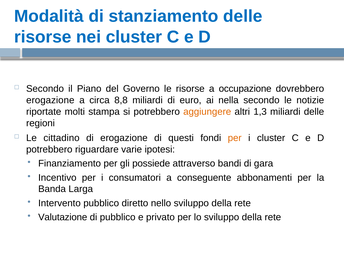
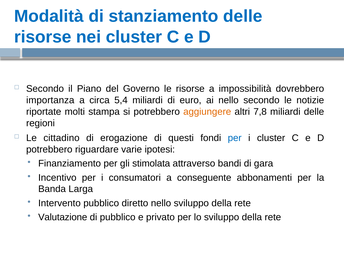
occupazione: occupazione -> impossibilità (245, 89)
erogazione: erogazione -> importanza (50, 100)
8,8: 8,8 -> 5,4 (121, 100)
ai nella: nella -> nello (228, 100)
1,3: 1,3 -> 7,8 (260, 112)
per colour: orange -> blue (235, 138)
possiede: possiede -> stimolata (151, 164)
